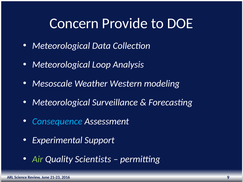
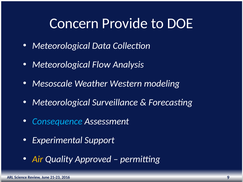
Loop: Loop -> Flow (101, 65)
Air colour: light green -> yellow (38, 159)
Scientists: Scientists -> Approved (93, 159)
